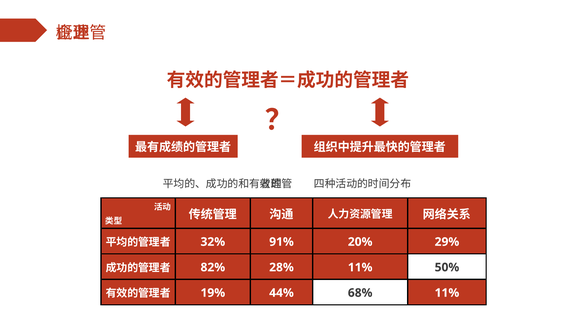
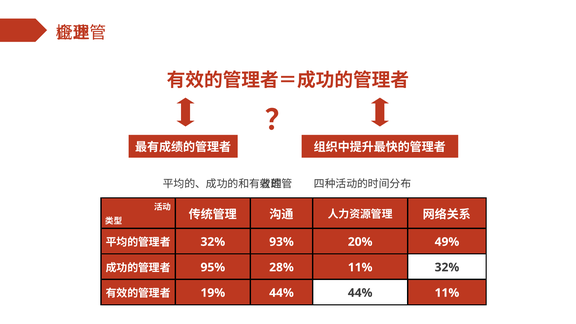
91%: 91% -> 93% (281, 242)
29%: 29% -> 49% (447, 242)
82%: 82% -> 95% (213, 267)
11% 50%: 50% -> 32% (447, 267)
44% 68%: 68% -> 44% (360, 293)
